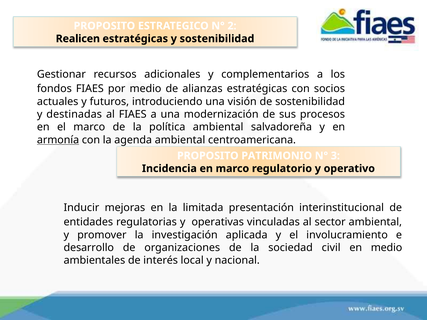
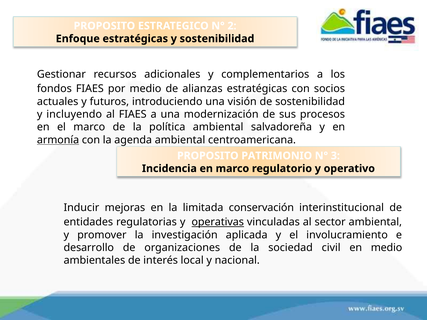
Realicen: Realicen -> Enfoque (78, 39)
destinadas: destinadas -> incluyendo (74, 114)
presentación: presentación -> conservación (261, 208)
operativas underline: none -> present (218, 222)
